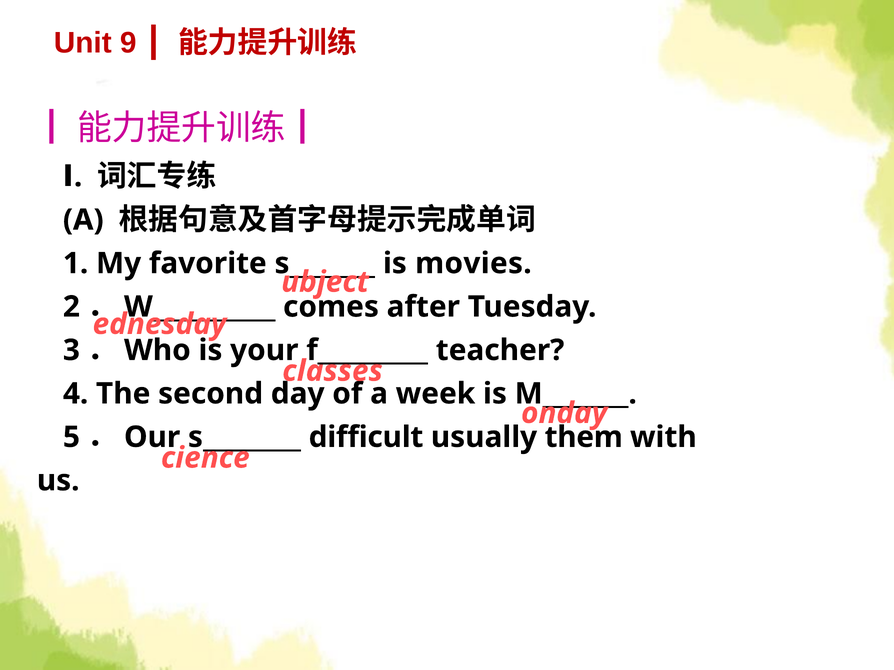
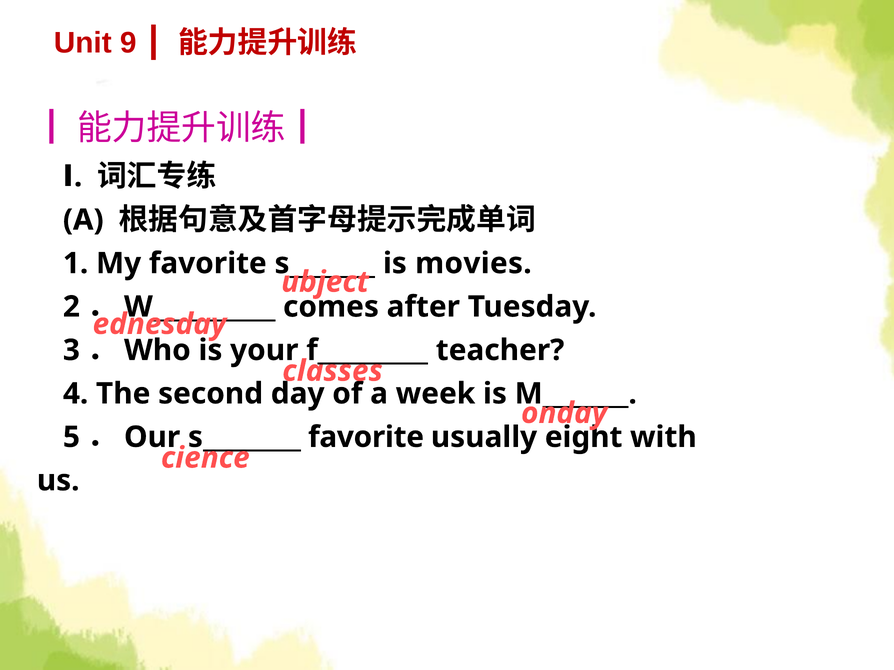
s________ difficult: difficult -> favorite (366, 437)
them: them -> eight (584, 437)
